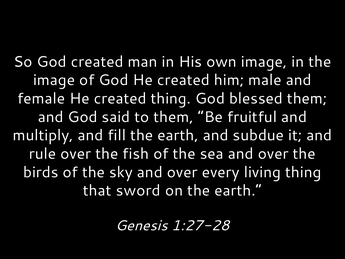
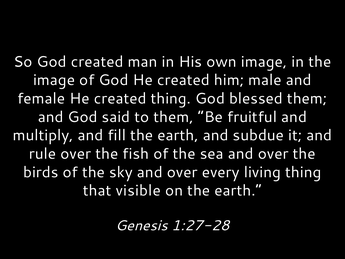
sword: sword -> visible (138, 190)
